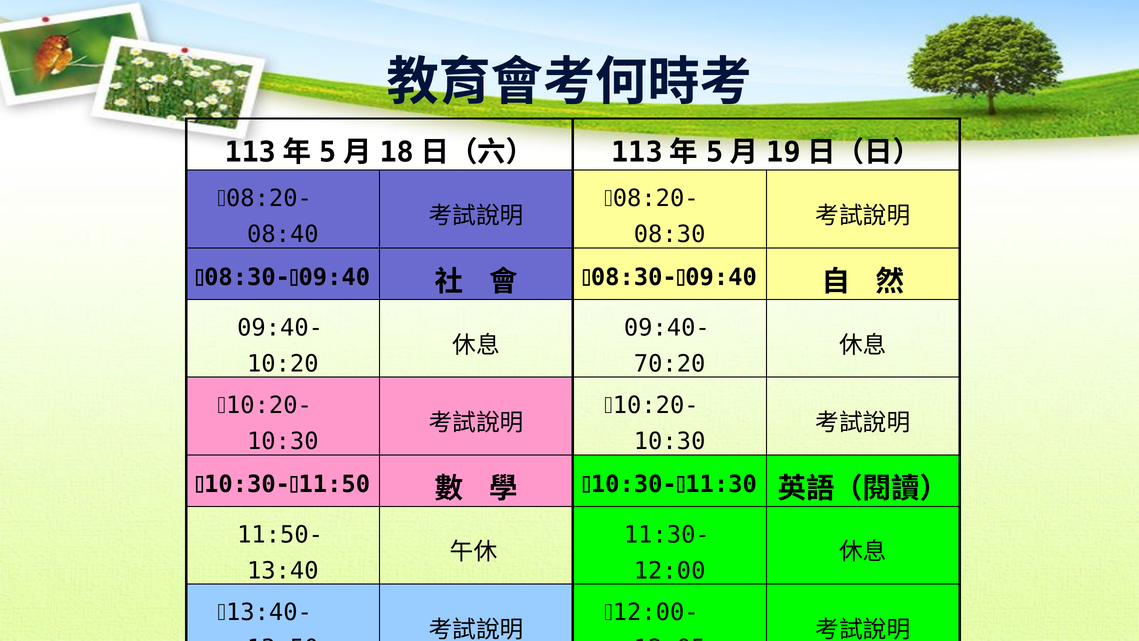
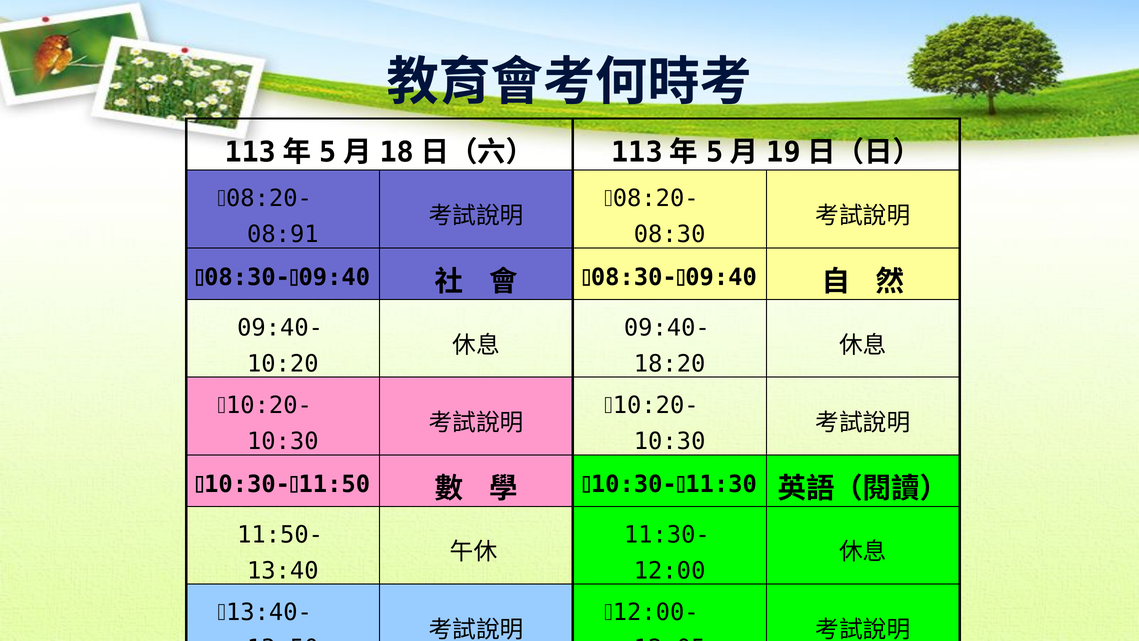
08:40: 08:40 -> 08:91 (283, 234)
70:20: 70:20 -> 18:20 (670, 364)
